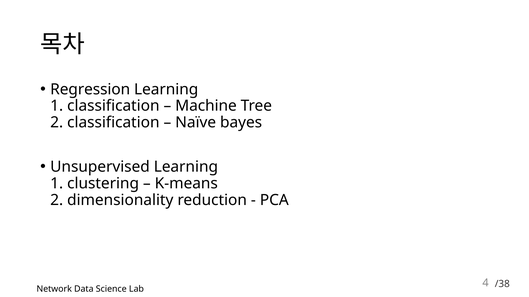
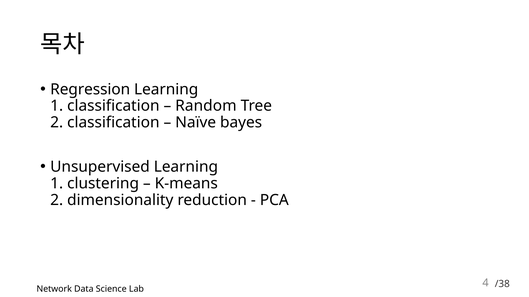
Machine: Machine -> Random (206, 106)
